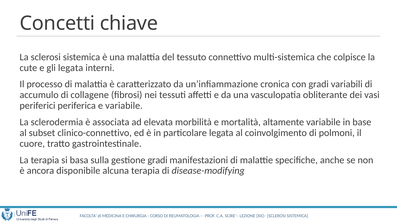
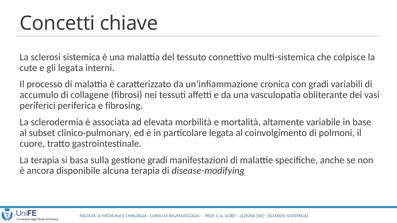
e variabile: variabile -> fibrosing (124, 106)
clinico-connettivo: clinico-connettivo -> clinico-pulmonary (95, 133)
